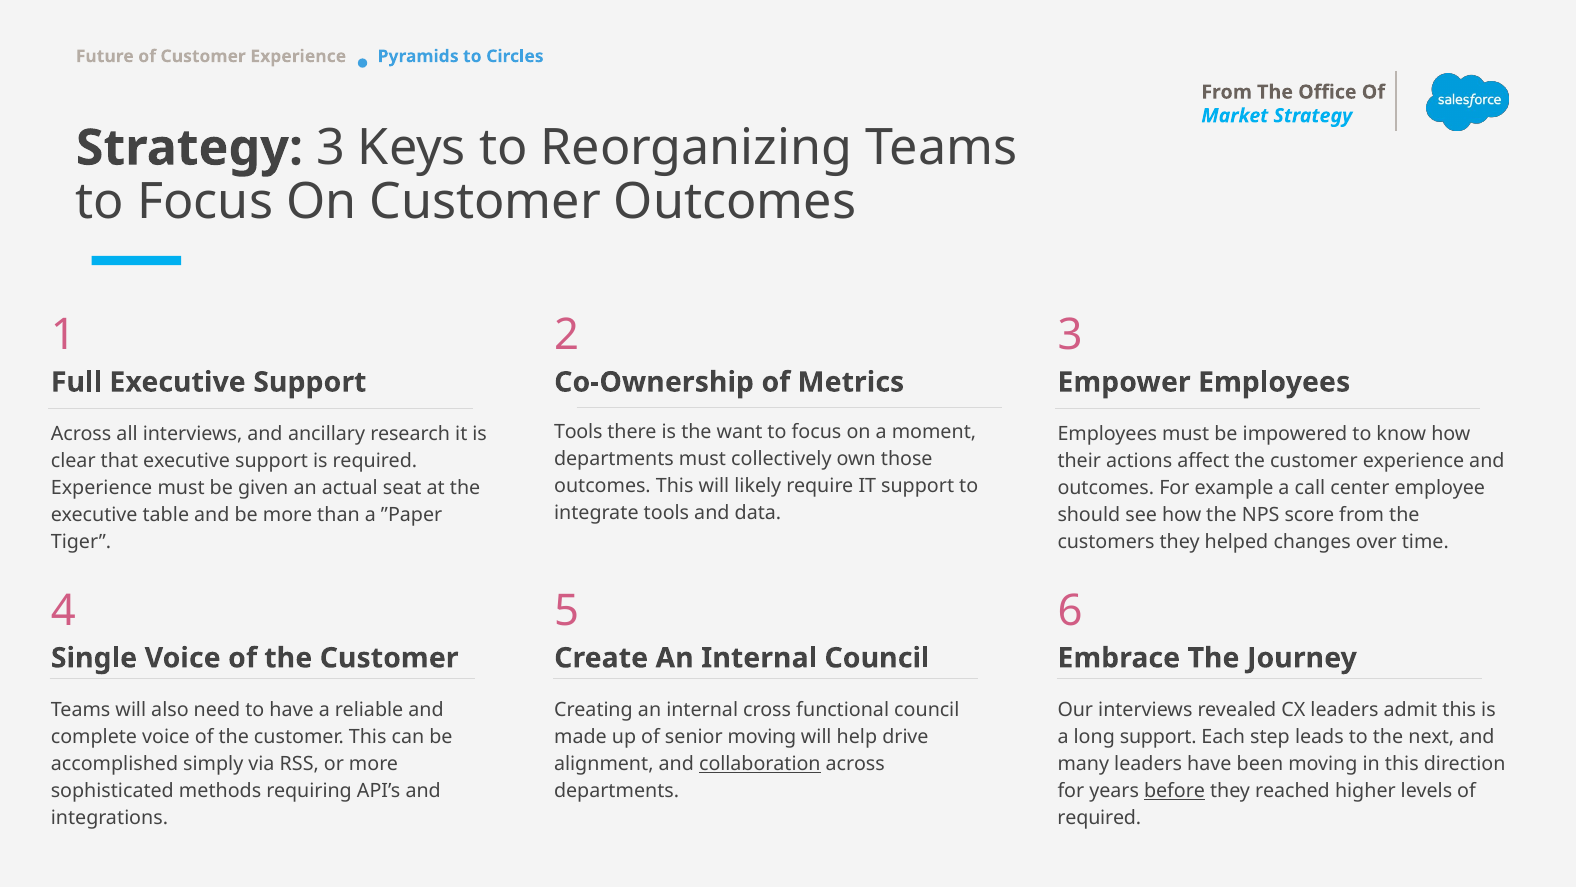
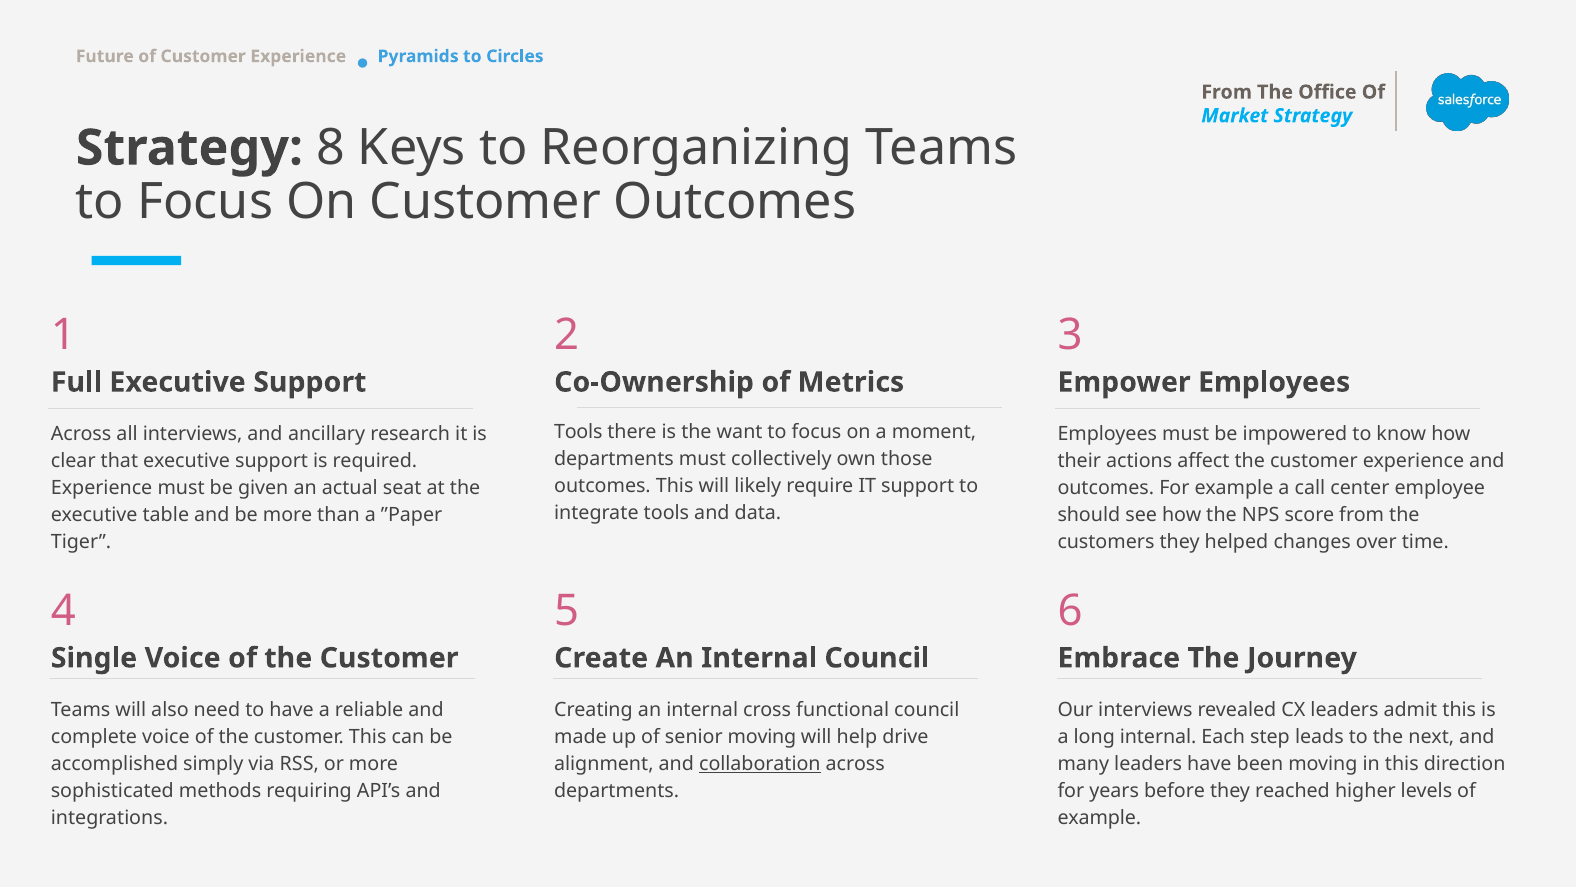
Strategy 3: 3 -> 8 (331, 148)
long support: support -> internal (1158, 737)
before underline: present -> none (1175, 791)
required: required -> example (1099, 818)
